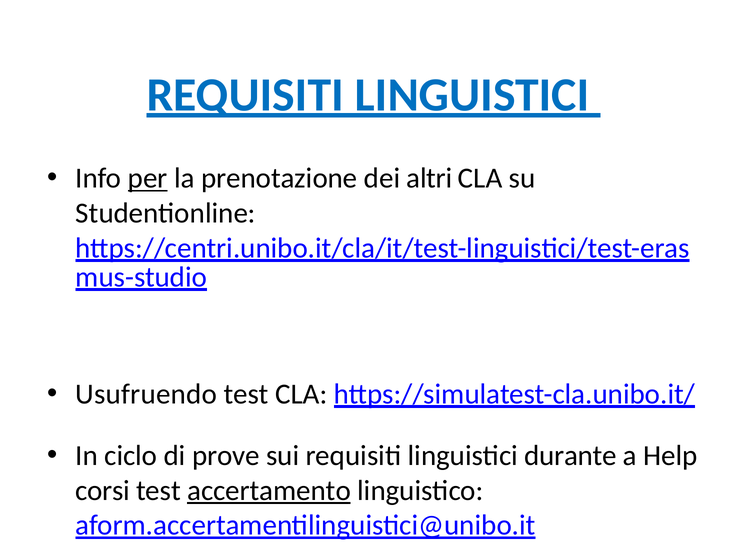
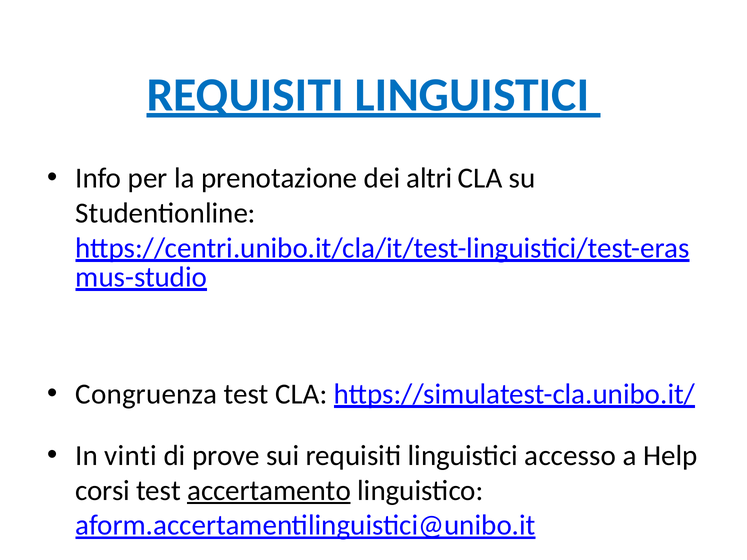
per underline: present -> none (148, 178)
Usufruendo: Usufruendo -> Congruenza (146, 394)
ciclo: ciclo -> vinti (131, 456)
durante: durante -> accesso (570, 456)
